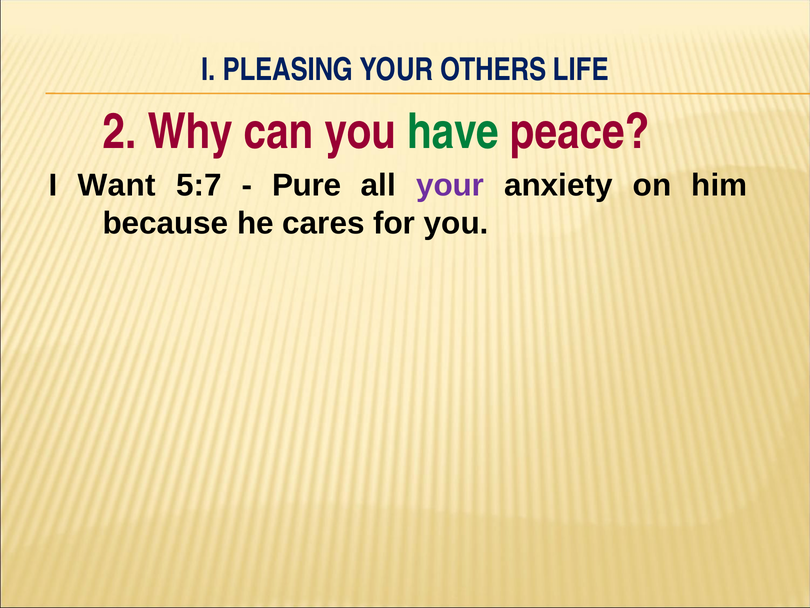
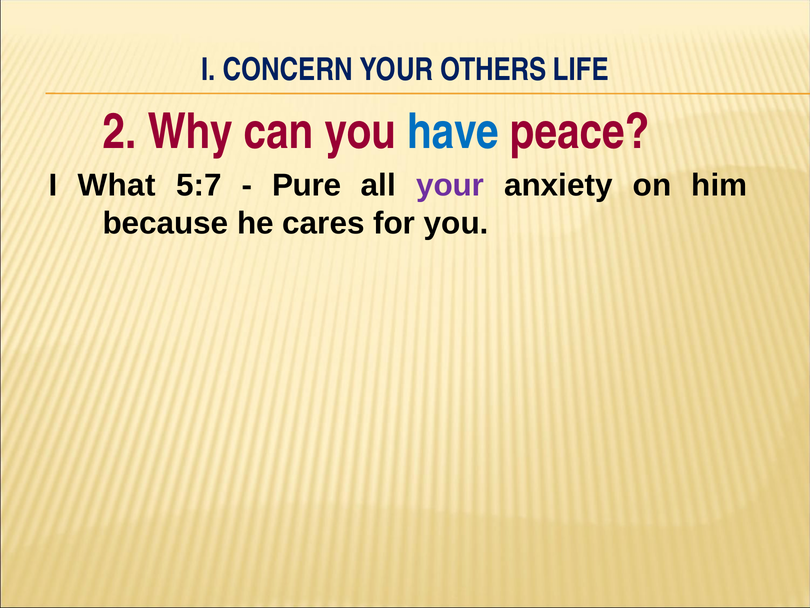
PLEASING: PLEASING -> CONCERN (288, 70)
have colour: green -> blue (453, 132)
Want: Want -> What (117, 185)
